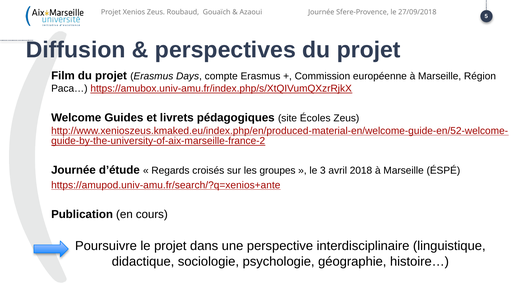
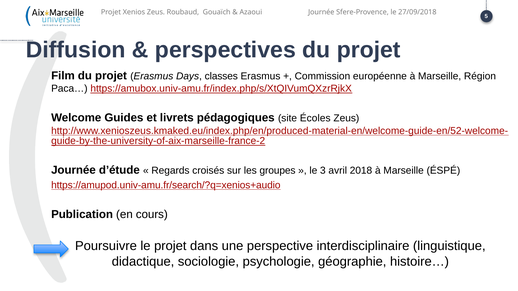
compte: compte -> classes (221, 76)
https://amupod.univ-amu.fr/search/?q=xenios+ante: https://amupod.univ-amu.fr/search/?q=xenios+ante -> https://amupod.univ-amu.fr/search/?q=xenios+audio (166, 185)
